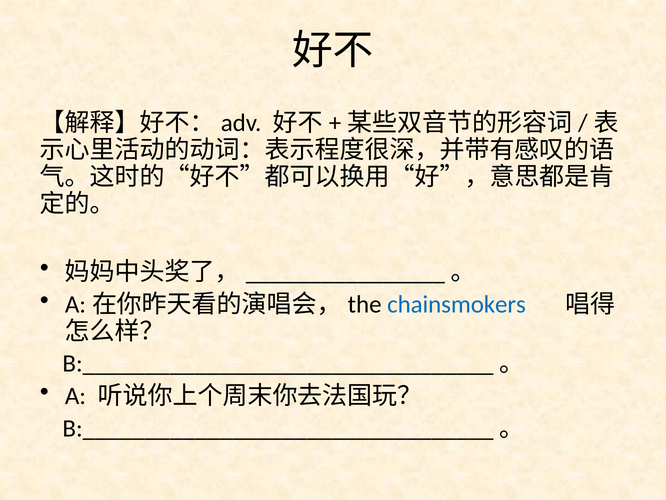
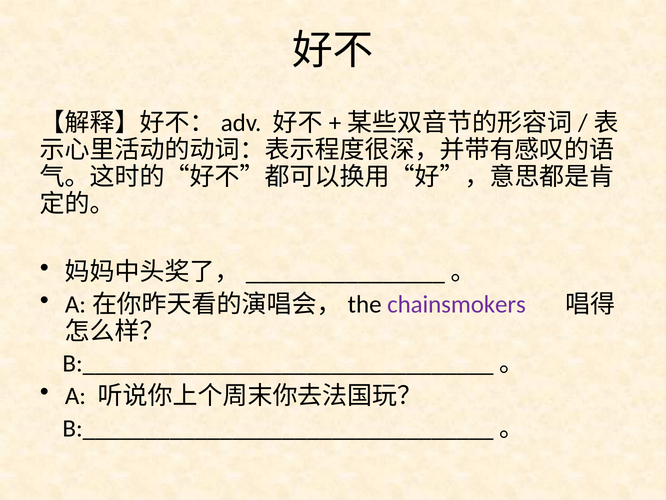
chainsmokers colour: blue -> purple (457, 304)
